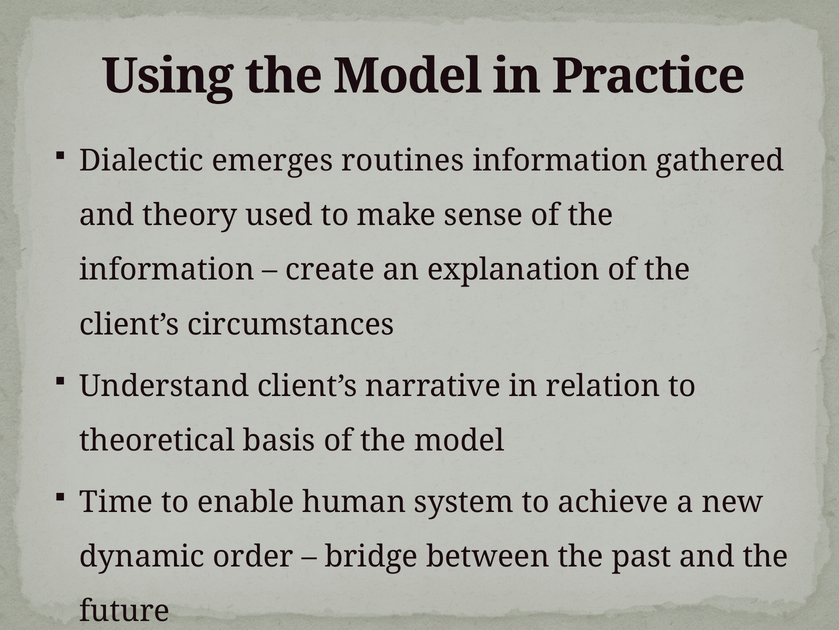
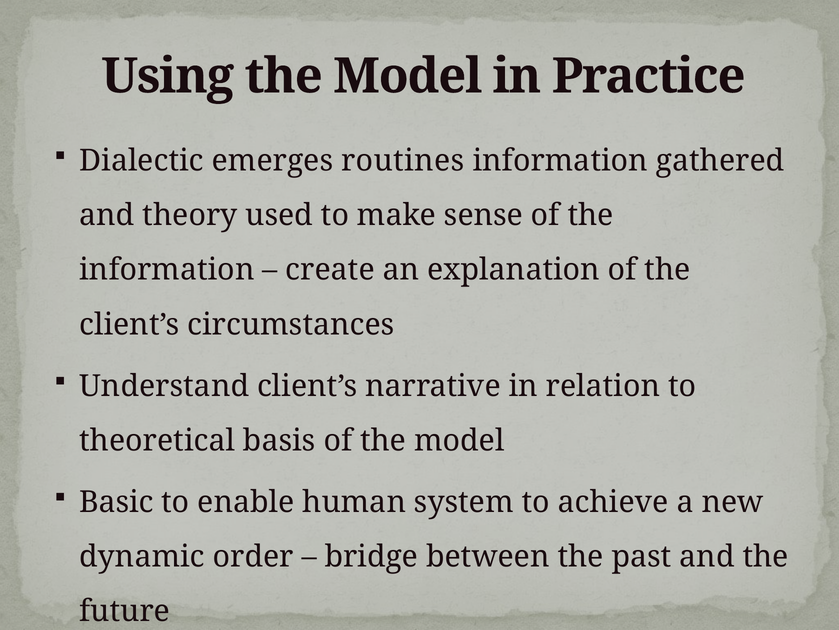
Time: Time -> Basic (116, 502)
